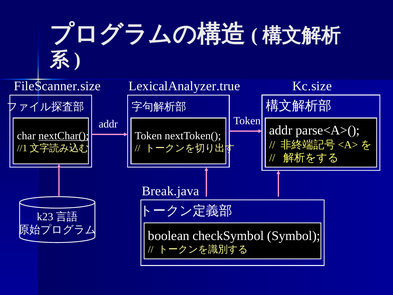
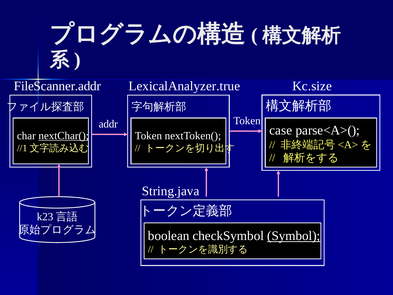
FileScanner.size: FileScanner.size -> FileScanner.addr (57, 86)
addr: addr -> case (281, 130)
Break.java: Break.java -> String.java (171, 191)
Symbol underline: none -> present (294, 236)
